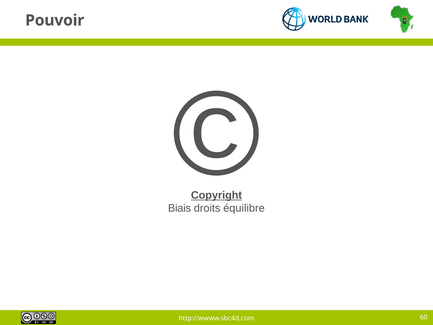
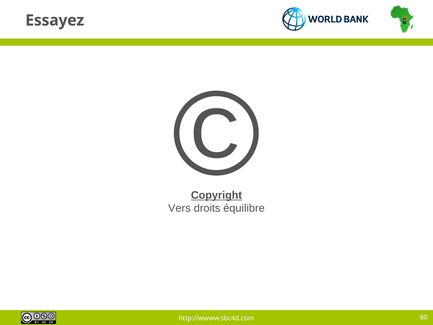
Pouvoir: Pouvoir -> Essayez (55, 20)
Biais: Biais -> Vers (179, 208)
